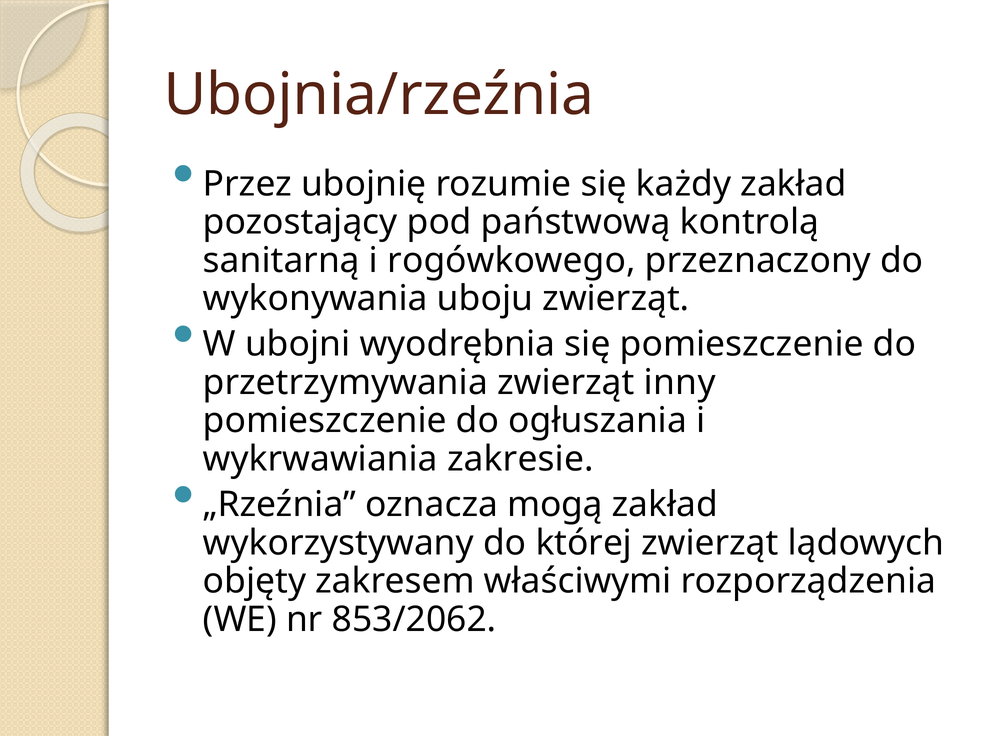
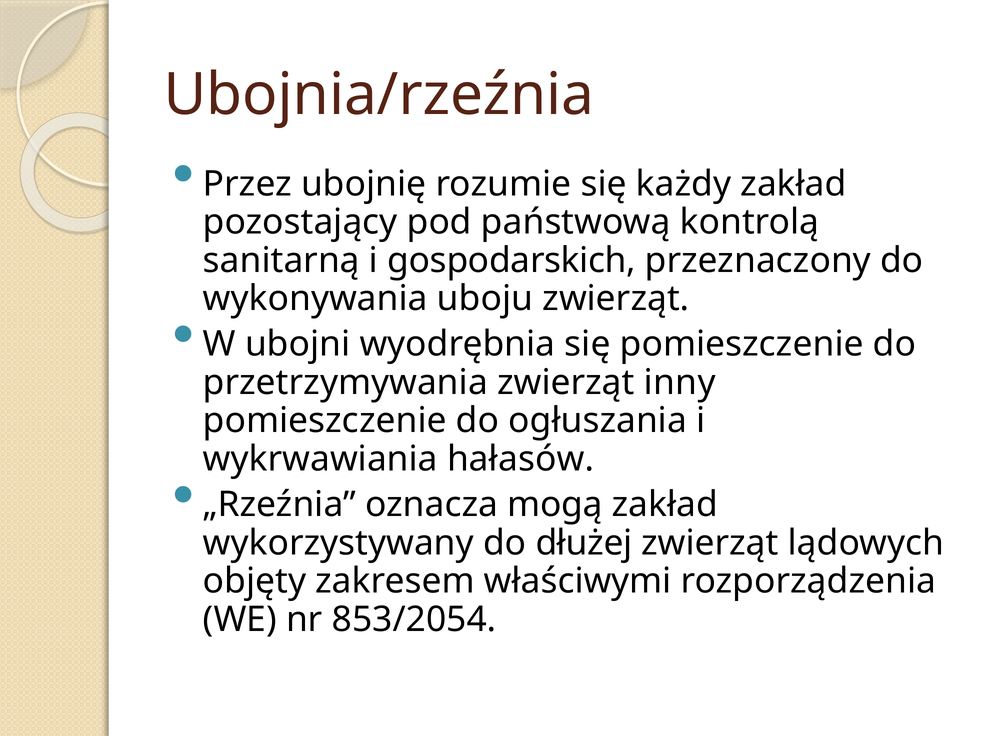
rogówkowego: rogówkowego -> gospodarskich (512, 260)
zakresie: zakresie -> hałasów (521, 459)
której: której -> dłużej (584, 543)
853/2062: 853/2062 -> 853/2054 (414, 619)
